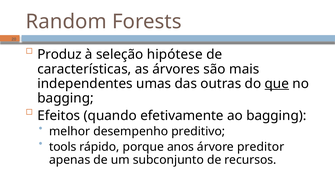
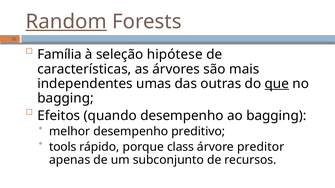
Random underline: none -> present (66, 22)
Produz: Produz -> Família (60, 55)
quando efetivamente: efetivamente -> desempenho (182, 116)
anos: anos -> class (180, 147)
